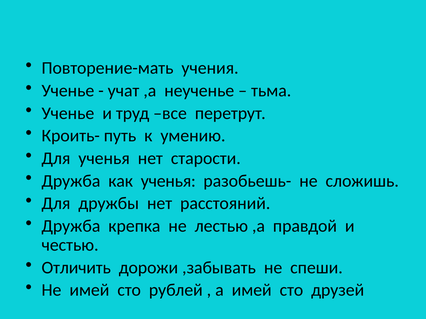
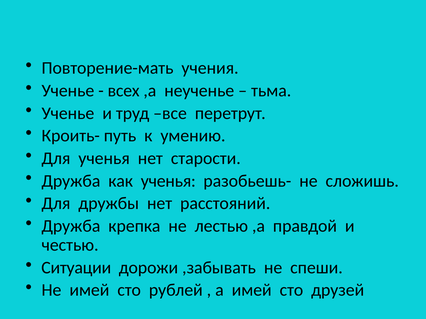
учат: учат -> всех (124, 91)
Отличить: Отличить -> Ситуации (76, 268)
